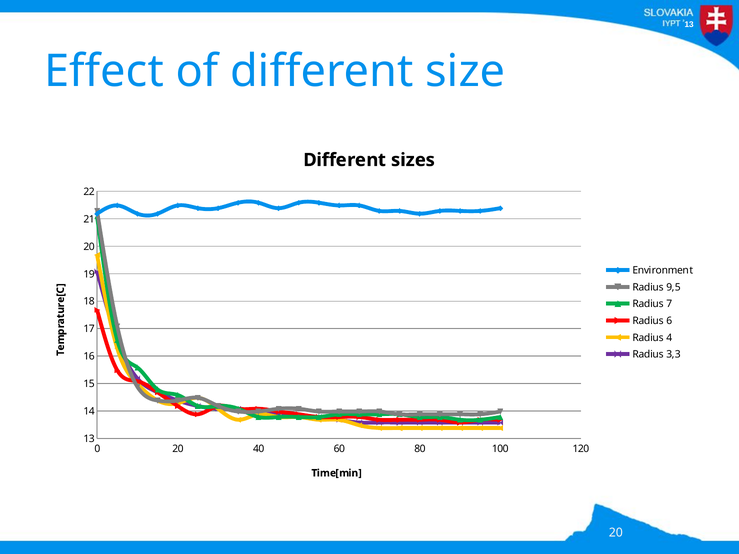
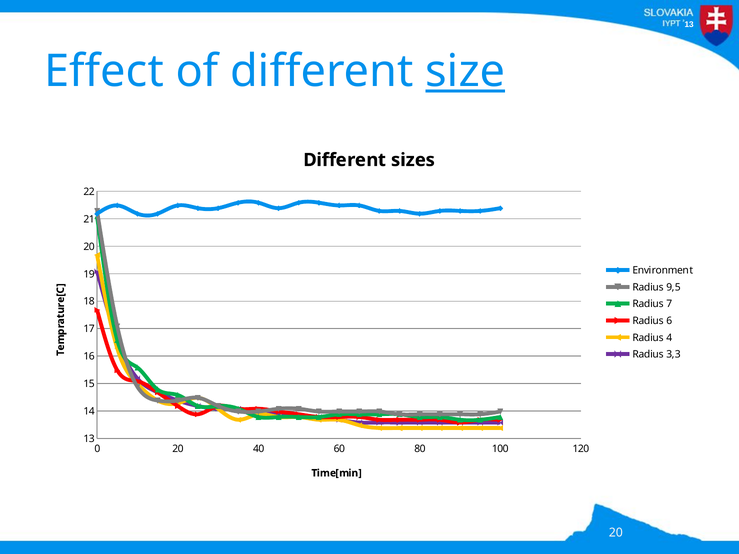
size underline: none -> present (465, 72)
